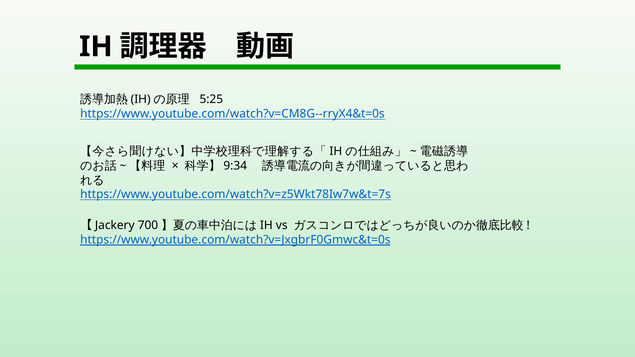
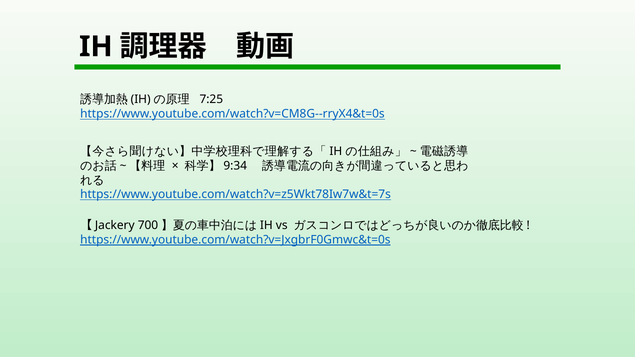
5:25: 5:25 -> 7:25 (211, 100)
